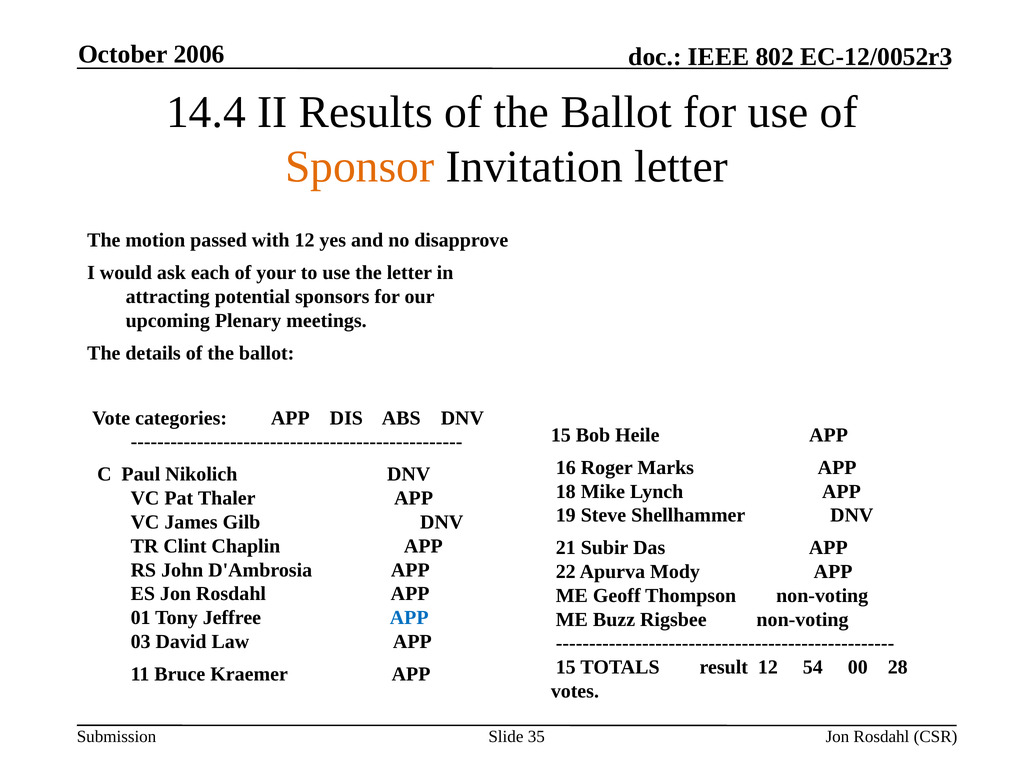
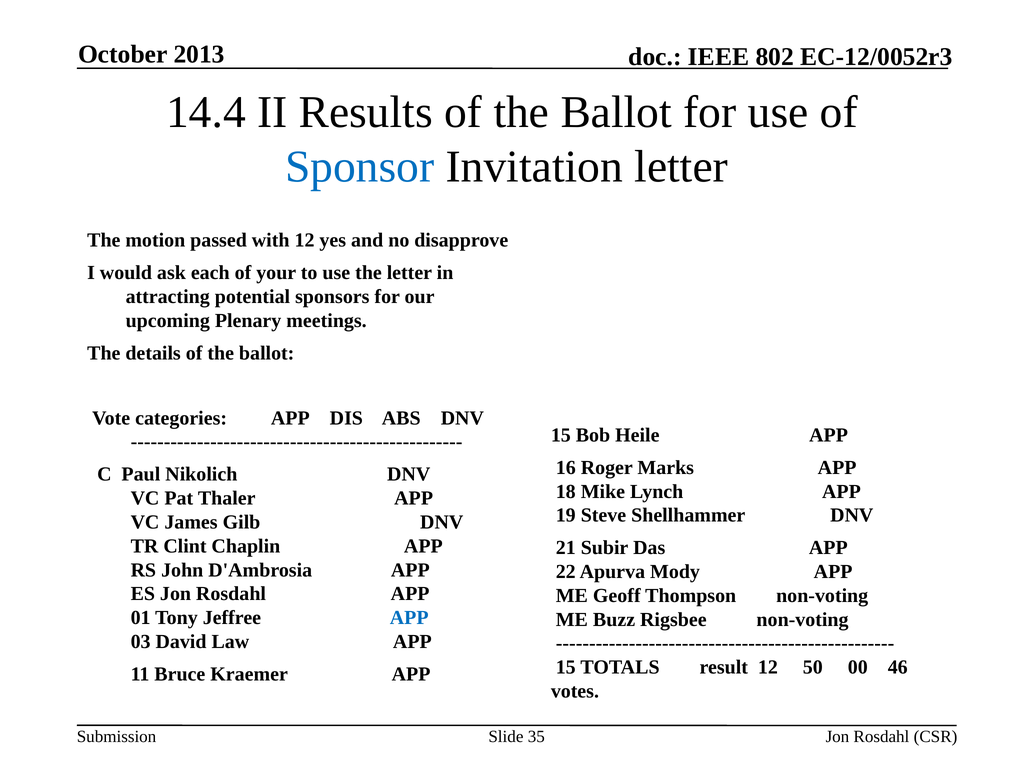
2006: 2006 -> 2013 (199, 54)
Sponsor colour: orange -> blue (360, 167)
54: 54 -> 50 (813, 668)
28: 28 -> 46 (898, 668)
